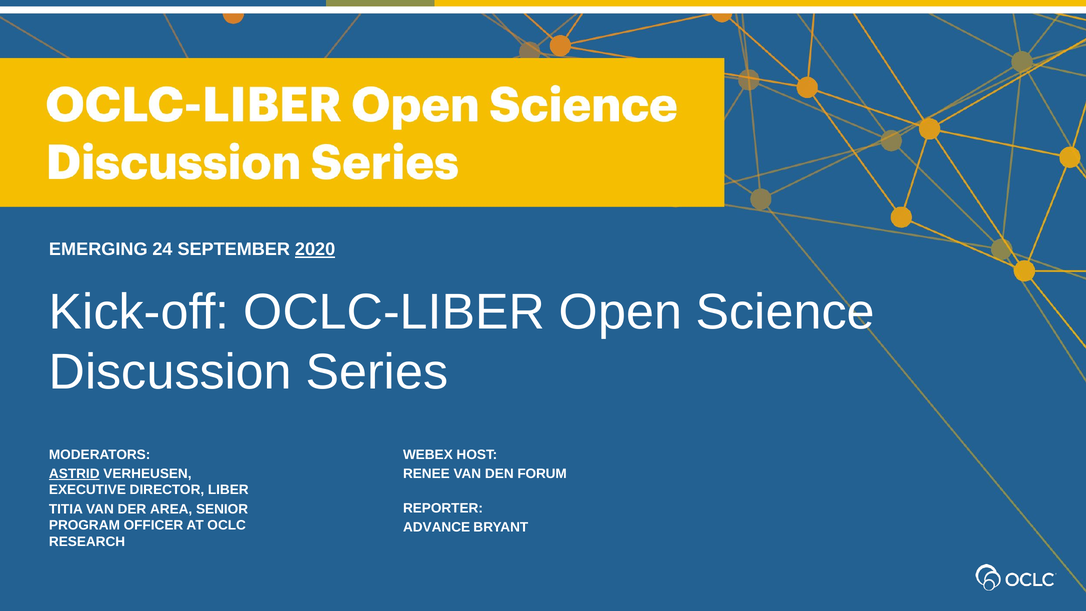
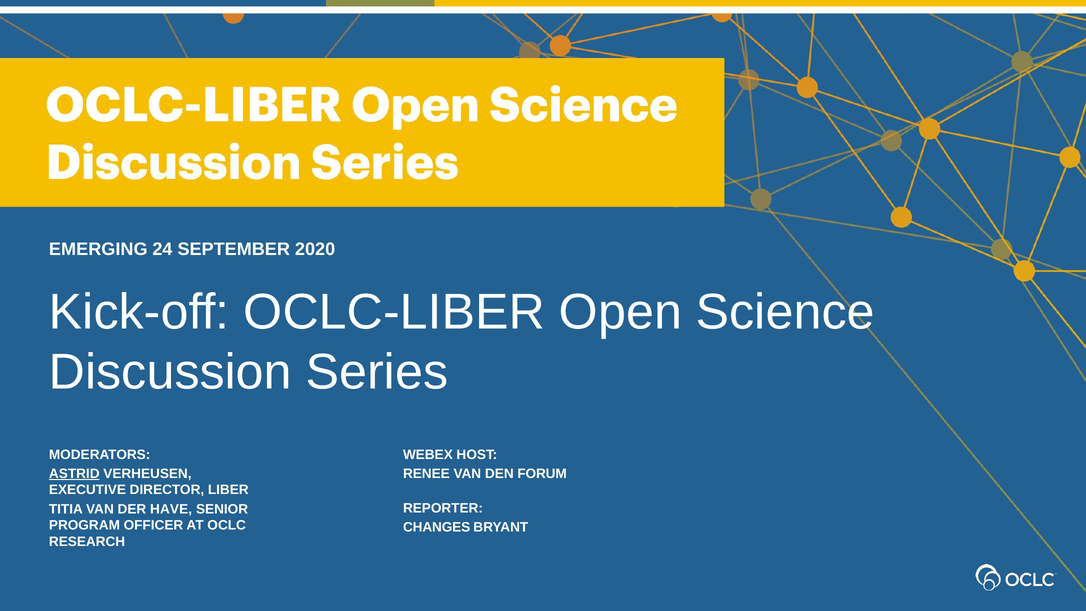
2020 underline: present -> none (315, 249)
AREA: AREA -> HAVE (171, 509)
ADVANCE: ADVANCE -> CHANGES (437, 527)
